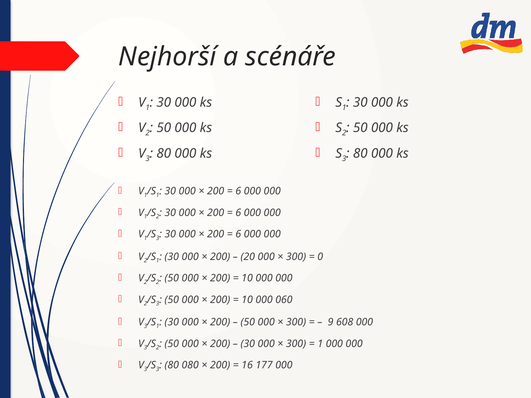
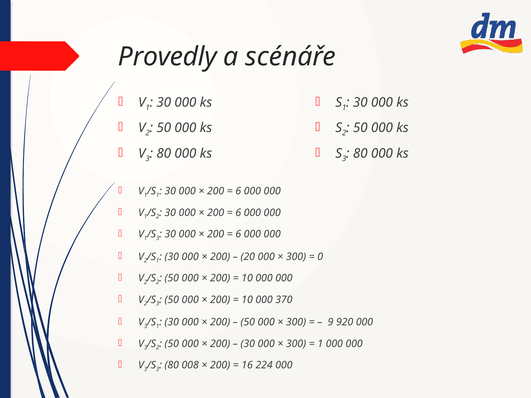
Nejhorší: Nejhorší -> Provedly (167, 57)
060: 060 -> 370 (284, 300)
608: 608 -> 920 (345, 322)
080: 080 -> 008 (190, 365)
177: 177 -> 224 (264, 365)
